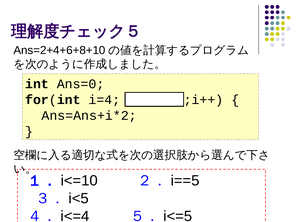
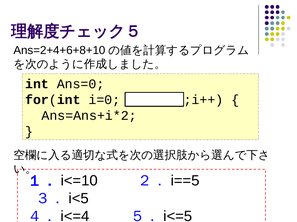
i=4: i=4 -> i=0 (104, 100)
